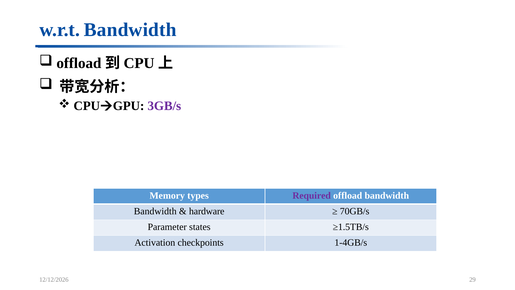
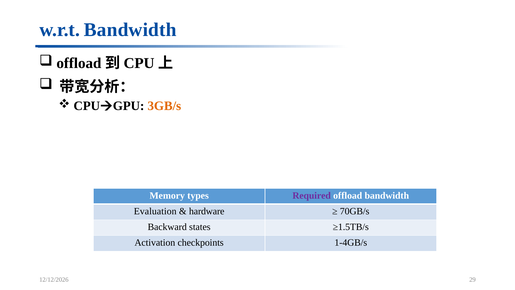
3GB/s colour: purple -> orange (164, 106)
Bandwidth: Bandwidth -> Evaluation (155, 211)
Parameter: Parameter -> Backward (167, 227)
